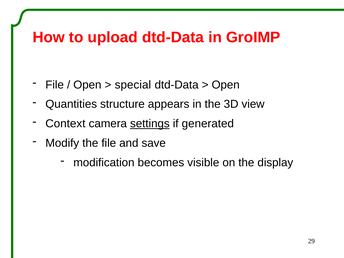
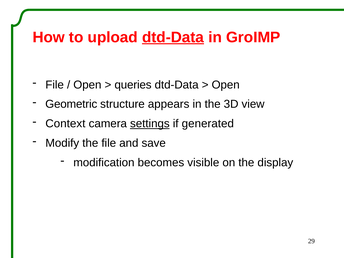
dtd-Data underline: none -> present (173, 37)
special: special -> queries (133, 85)
Quantities: Quantities -> Geometric (71, 104)
